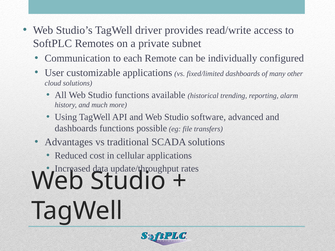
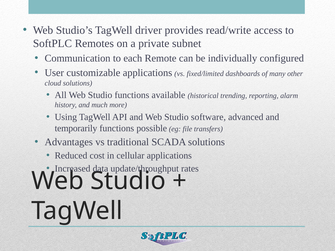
dashboards: dashboards -> temporarily (76, 128)
